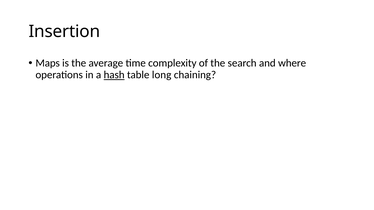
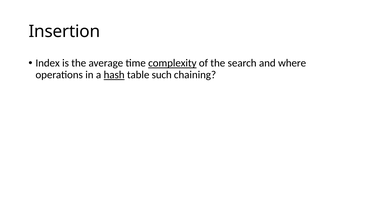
Maps: Maps -> Index (48, 63)
complexity underline: none -> present (172, 63)
long: long -> such (162, 75)
